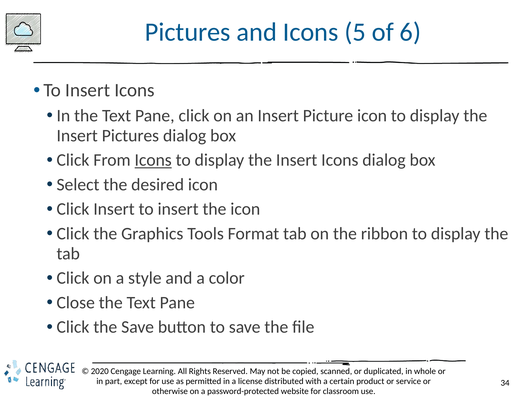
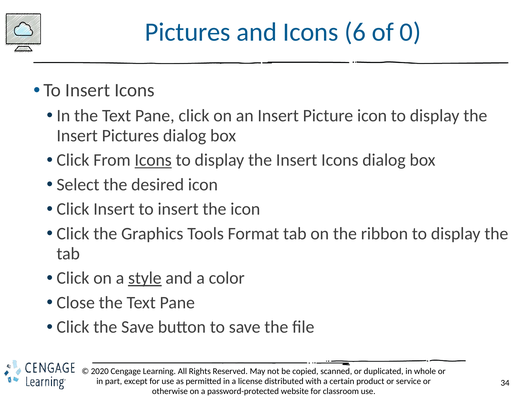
5: 5 -> 6 (355, 32)
6: 6 -> 0 (410, 32)
style underline: none -> present (145, 278)
